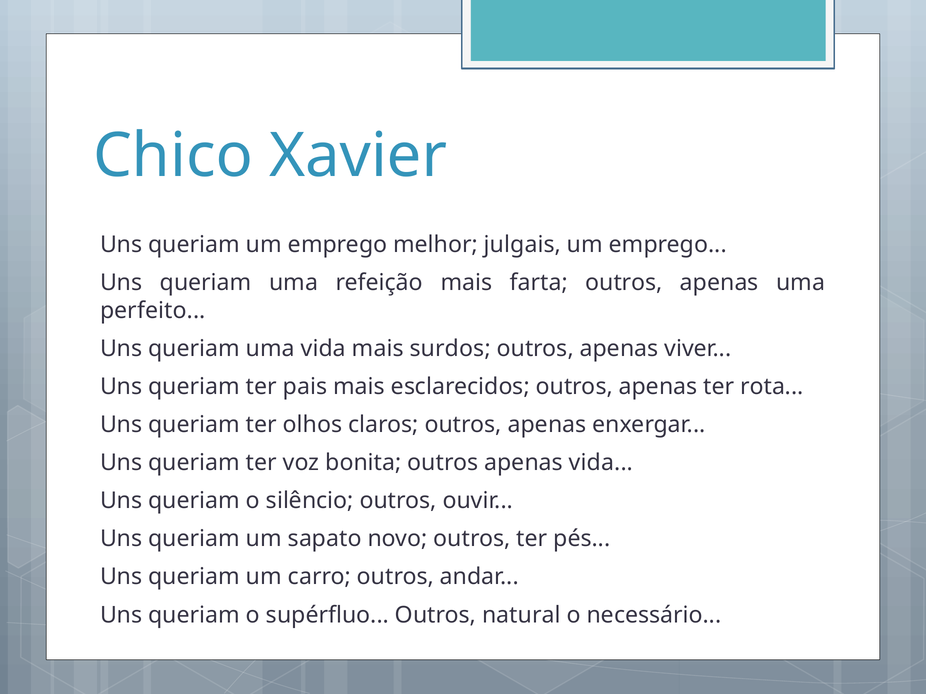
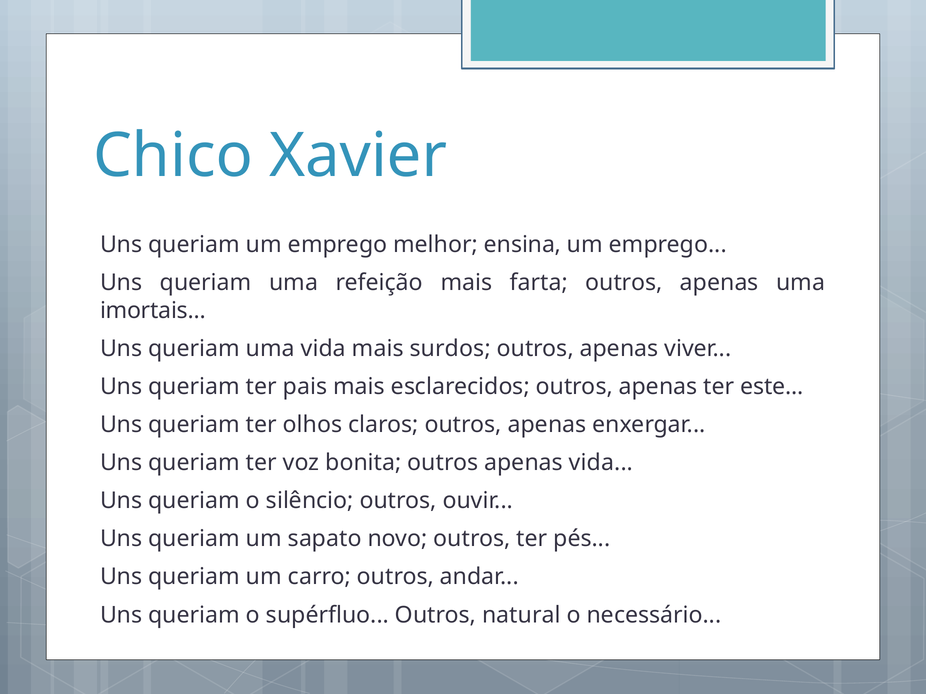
julgais: julgais -> ensina (523, 245)
perfeito: perfeito -> imortais (153, 311)
rota: rota -> este (772, 387)
